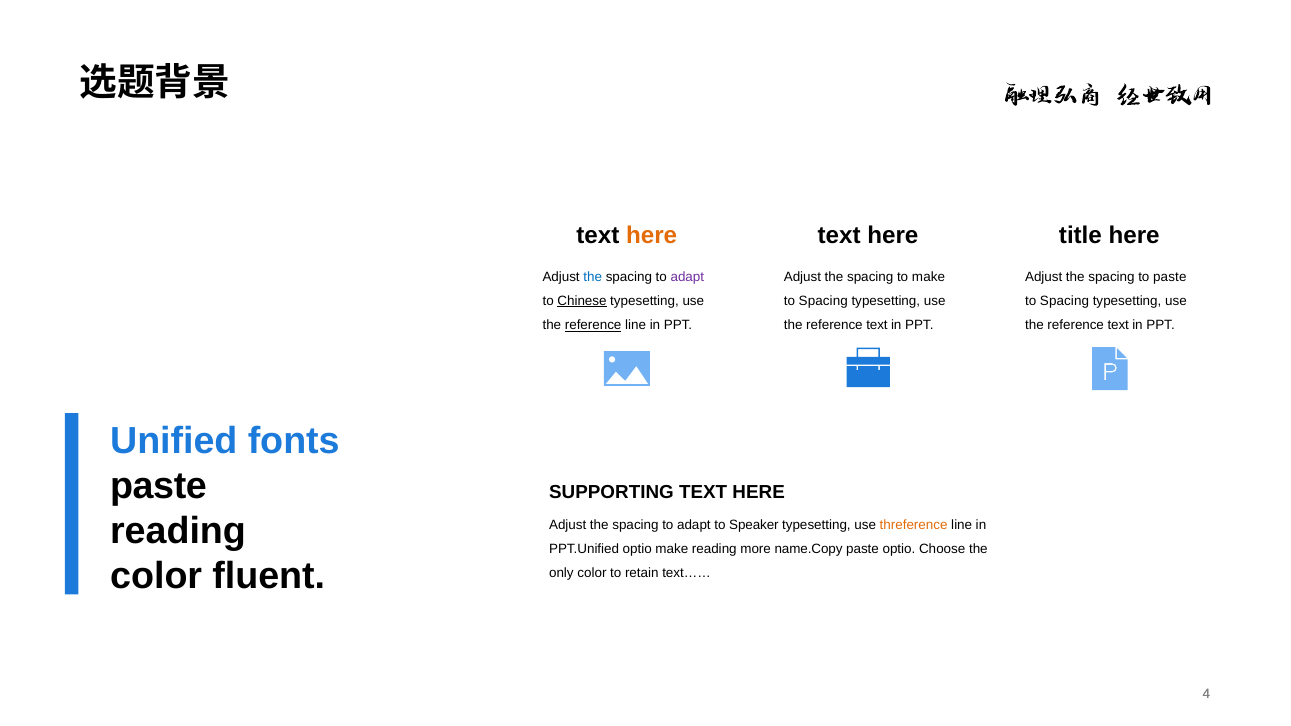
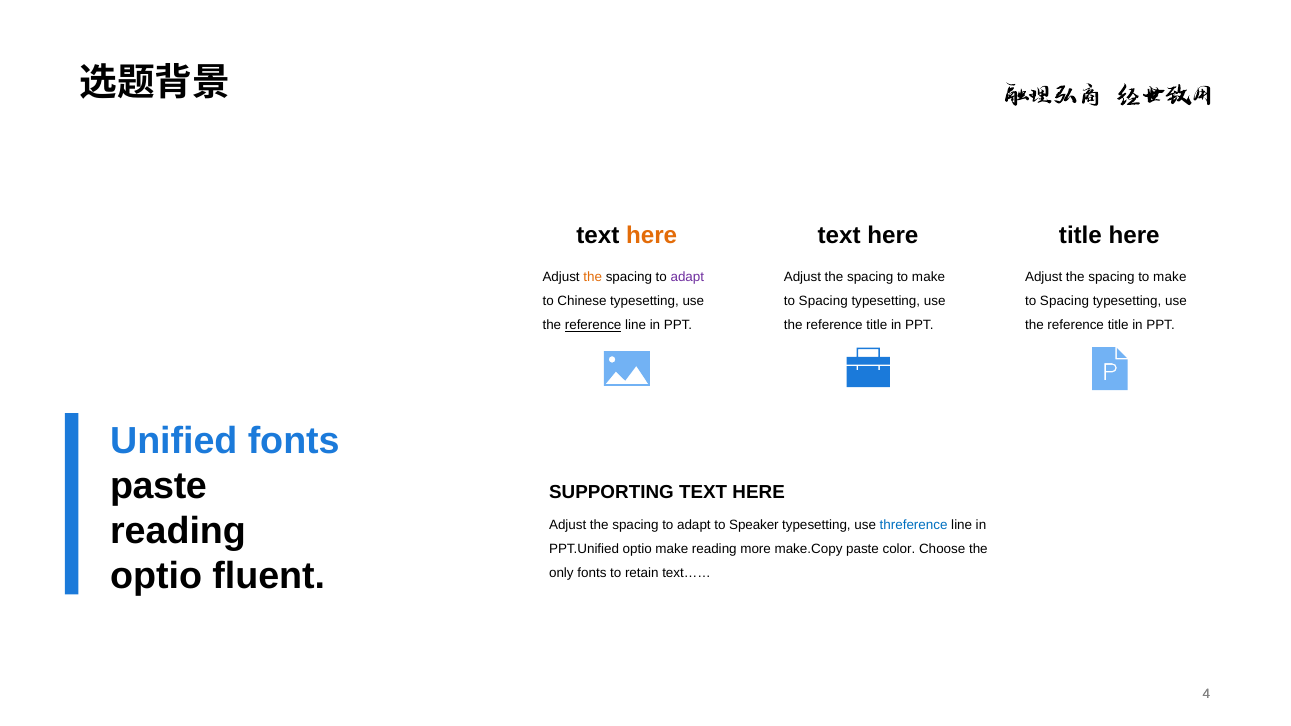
the colour: blue -> orange (593, 277)
paste: paste -> make (1170, 277)
Chinese underline: present -> none (582, 301)
text: text -> title (877, 325)
text: text -> title (1118, 325)
threference colour: orange -> blue (914, 525)
name.Copy: name.Copy -> make.Copy (809, 549)
paste optio: optio -> color (899, 549)
color: color -> optio (156, 576)
only color: color -> fonts (592, 574)
